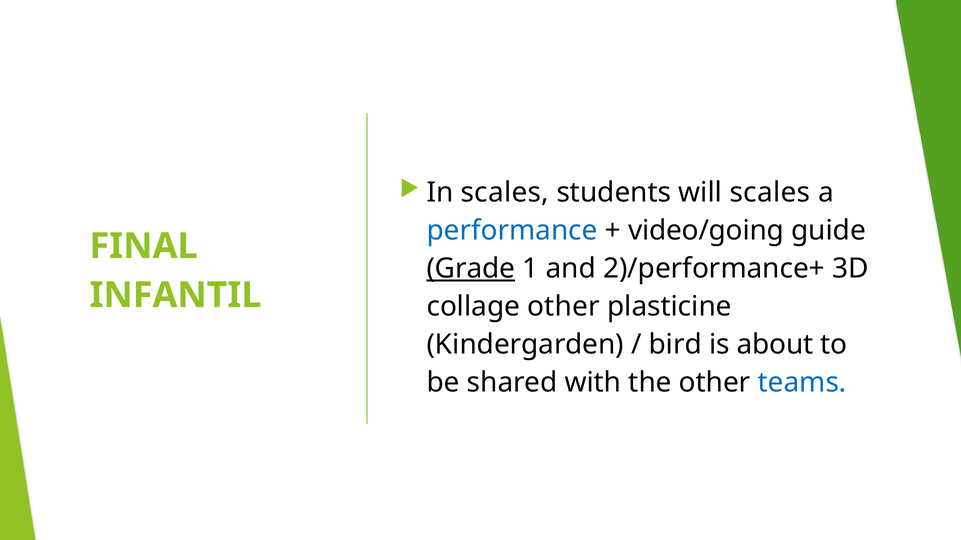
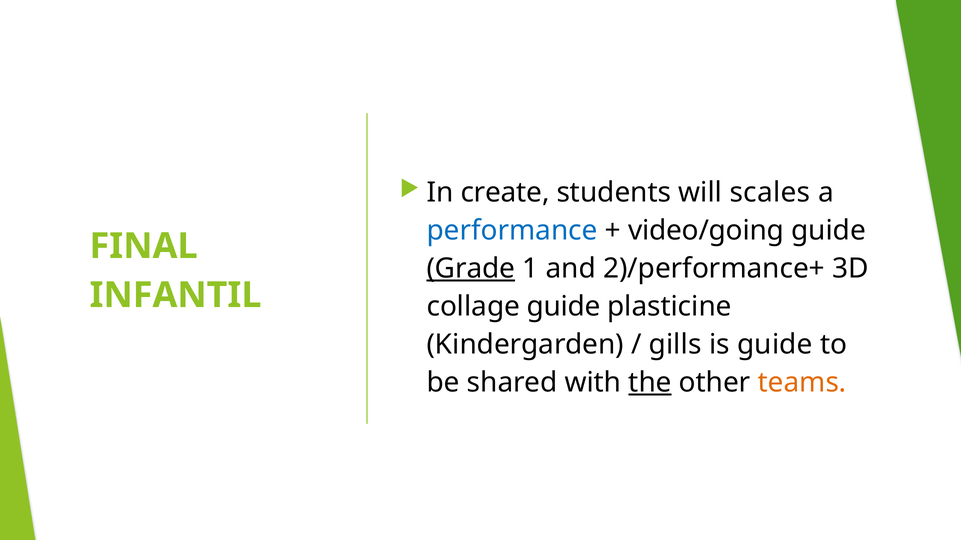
In scales: scales -> create (505, 193)
collage other: other -> guide (564, 307)
bird: bird -> gills (675, 345)
is about: about -> guide (775, 345)
the underline: none -> present (650, 383)
teams colour: blue -> orange (802, 383)
